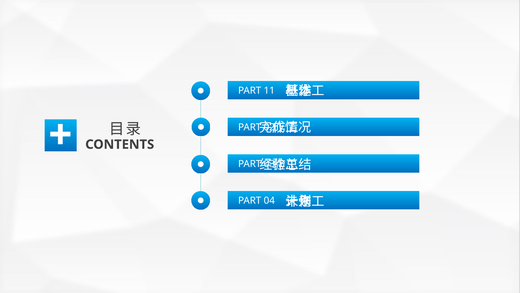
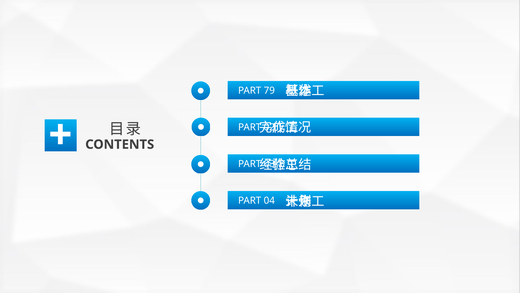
11: 11 -> 79 (269, 90)
